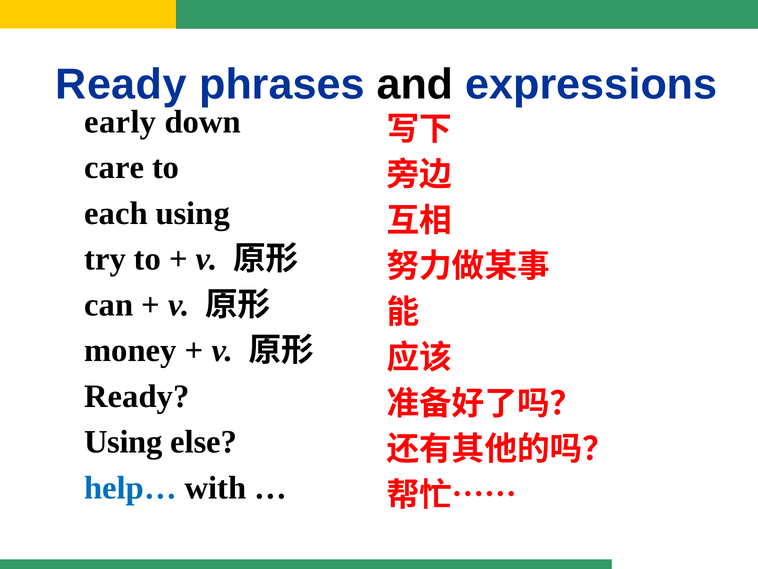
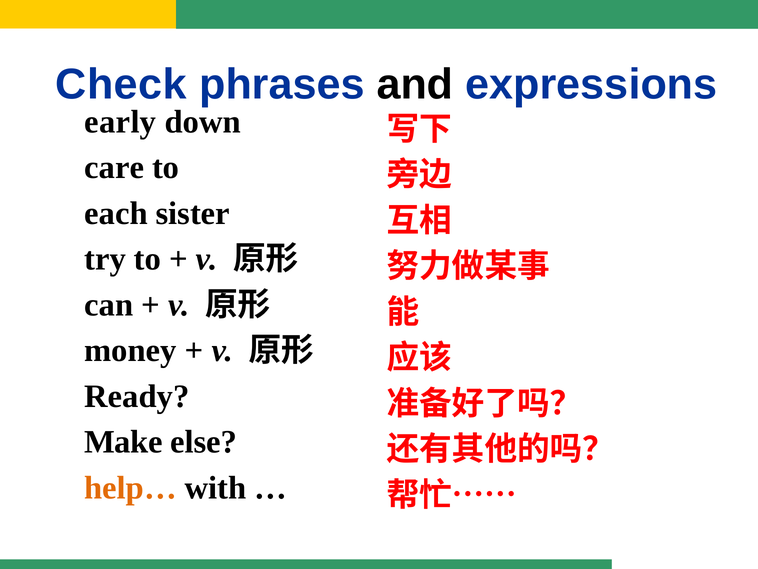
Ready: Ready -> Check (121, 84)
each using: using -> sister (193, 213)
Using: Using -> Make (123, 442)
help… colour: blue -> orange (130, 487)
